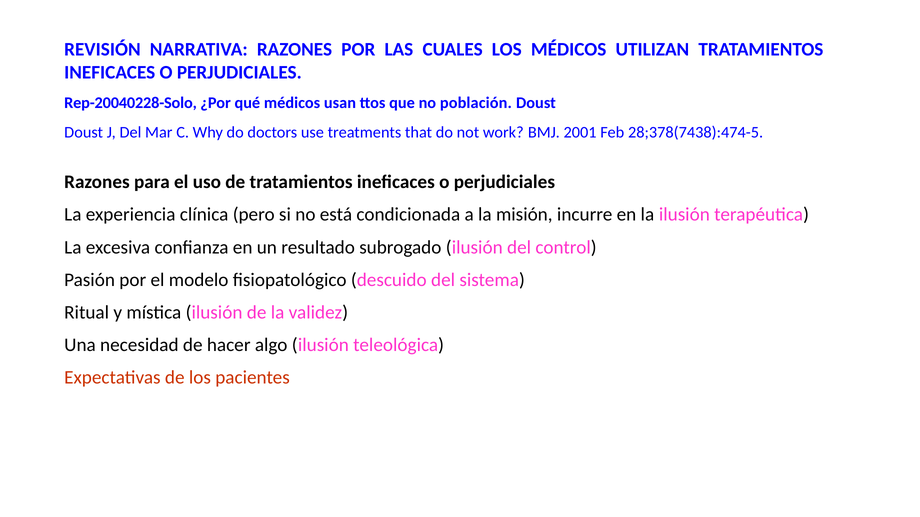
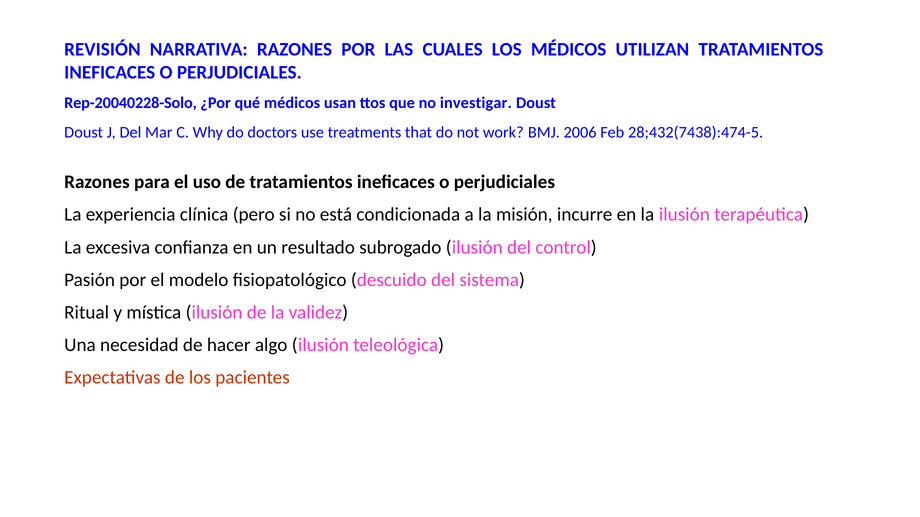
población: población -> investigar (476, 103)
2001: 2001 -> 2006 (580, 132)
28;378(7438):474-5: 28;378(7438):474-5 -> 28;432(7438):474-5 (696, 132)
